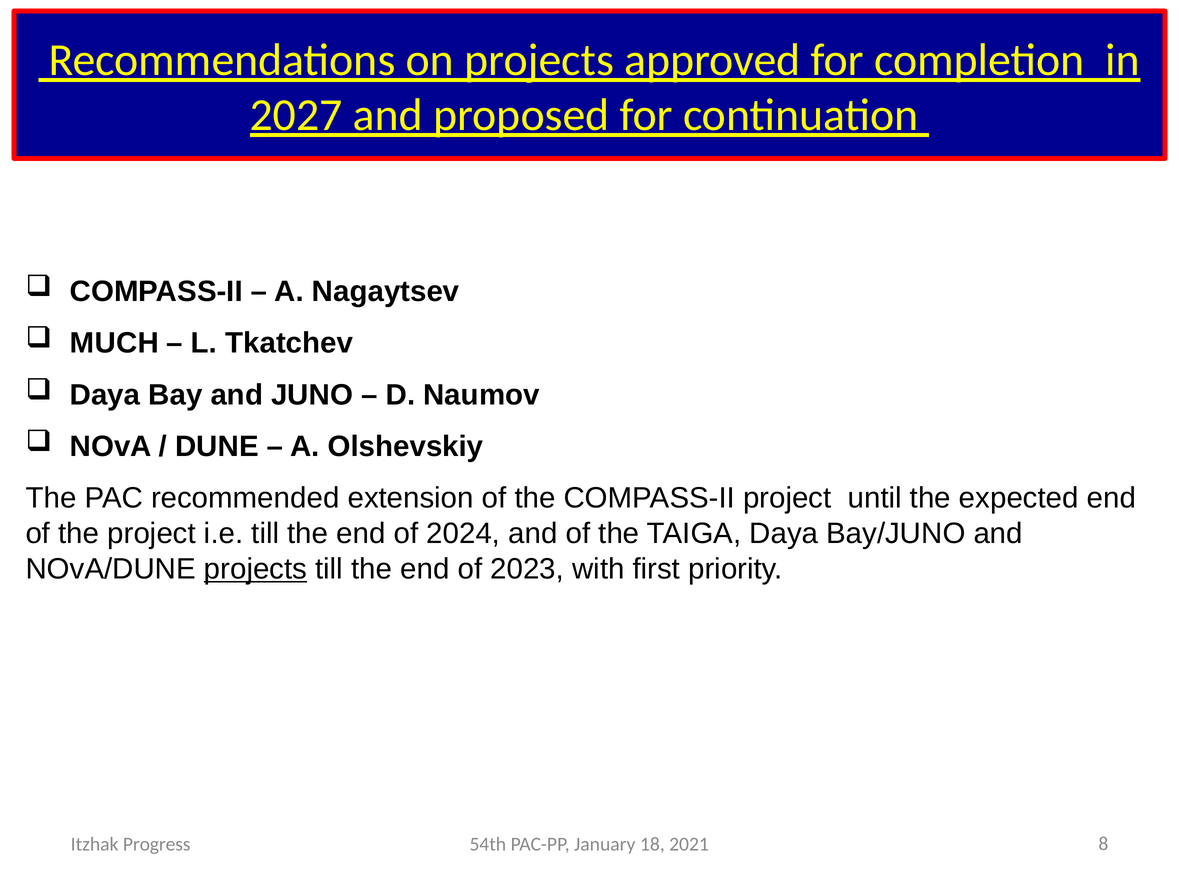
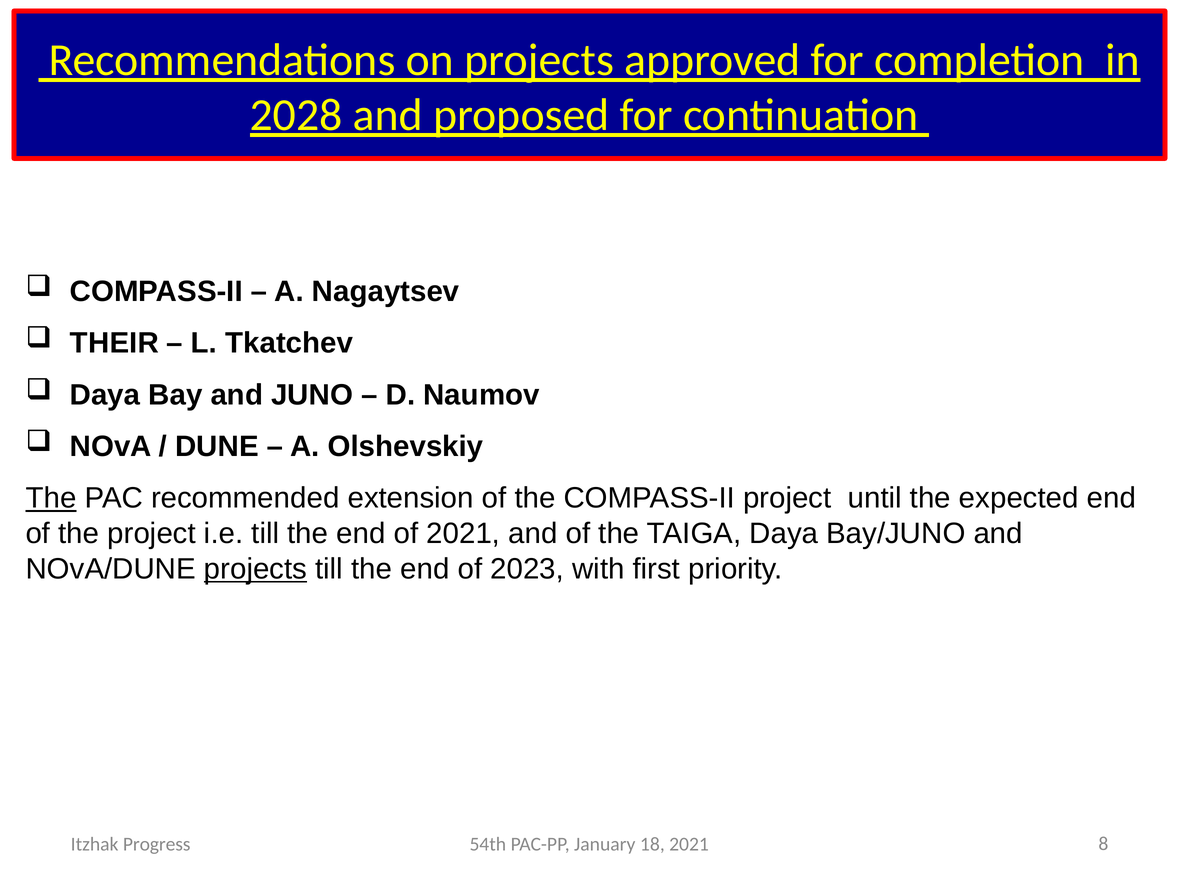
2027: 2027 -> 2028 (296, 115)
MUCH: MUCH -> THEIR (115, 343)
The underline: none -> present (51, 498)
of 2024: 2024 -> 2021 (463, 534)
